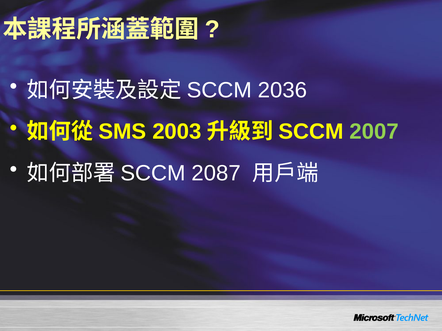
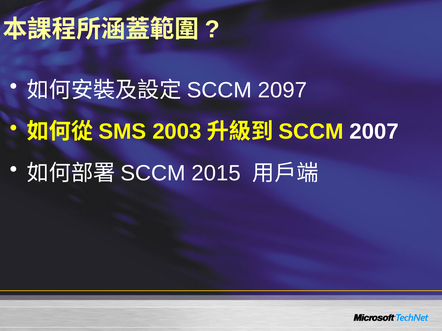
2036: 2036 -> 2097 (283, 90)
2007 colour: light green -> white (374, 132)
2087: 2087 -> 2015 (216, 173)
